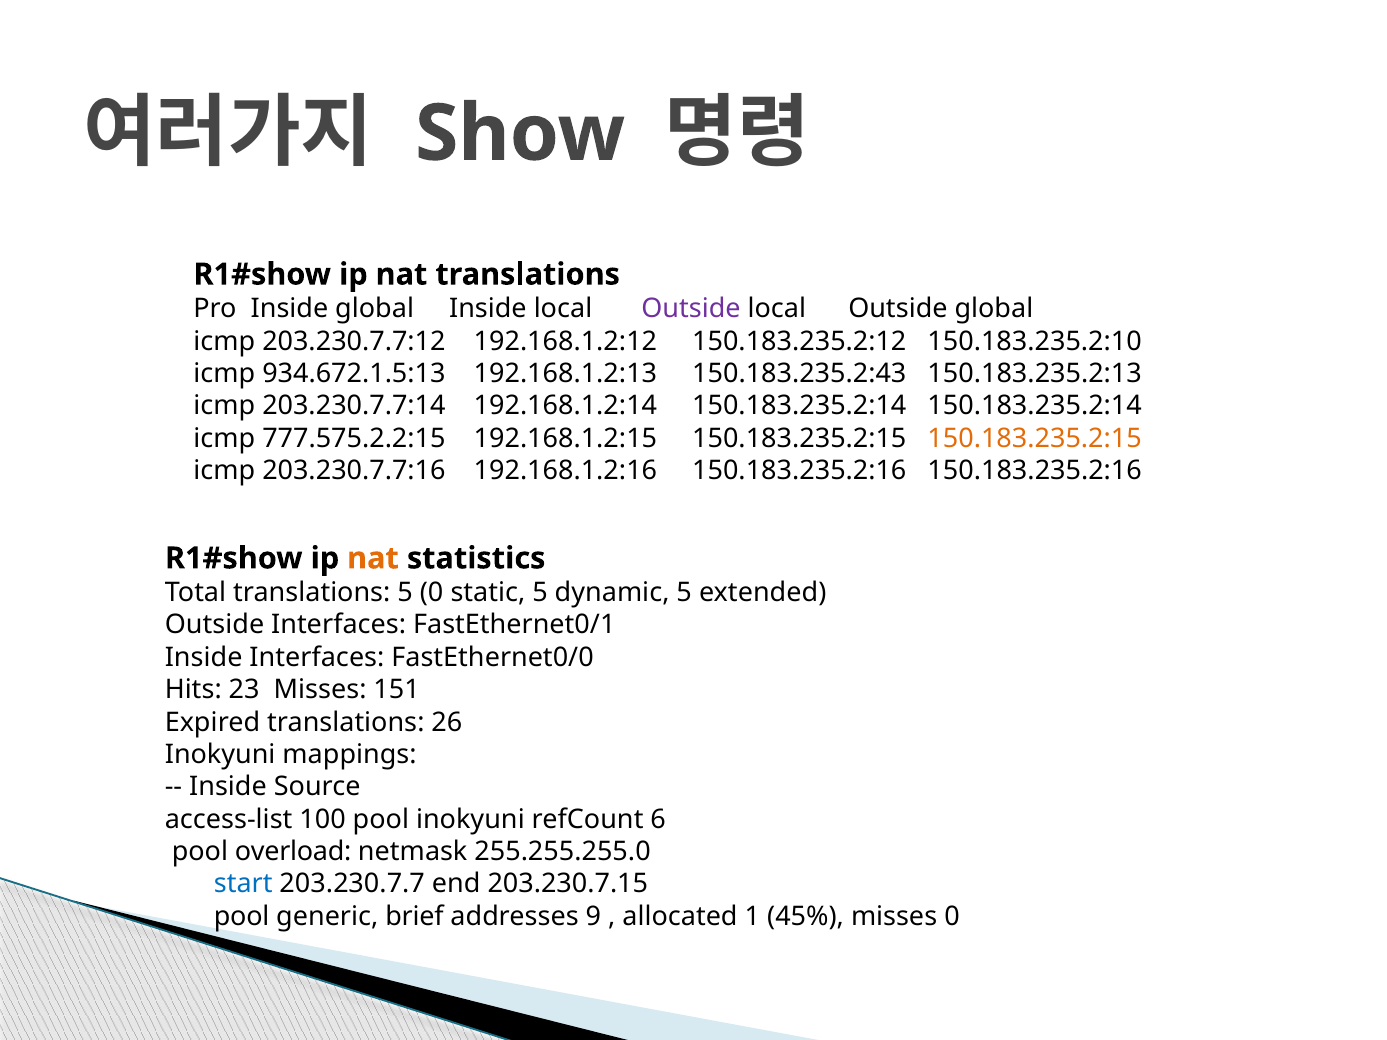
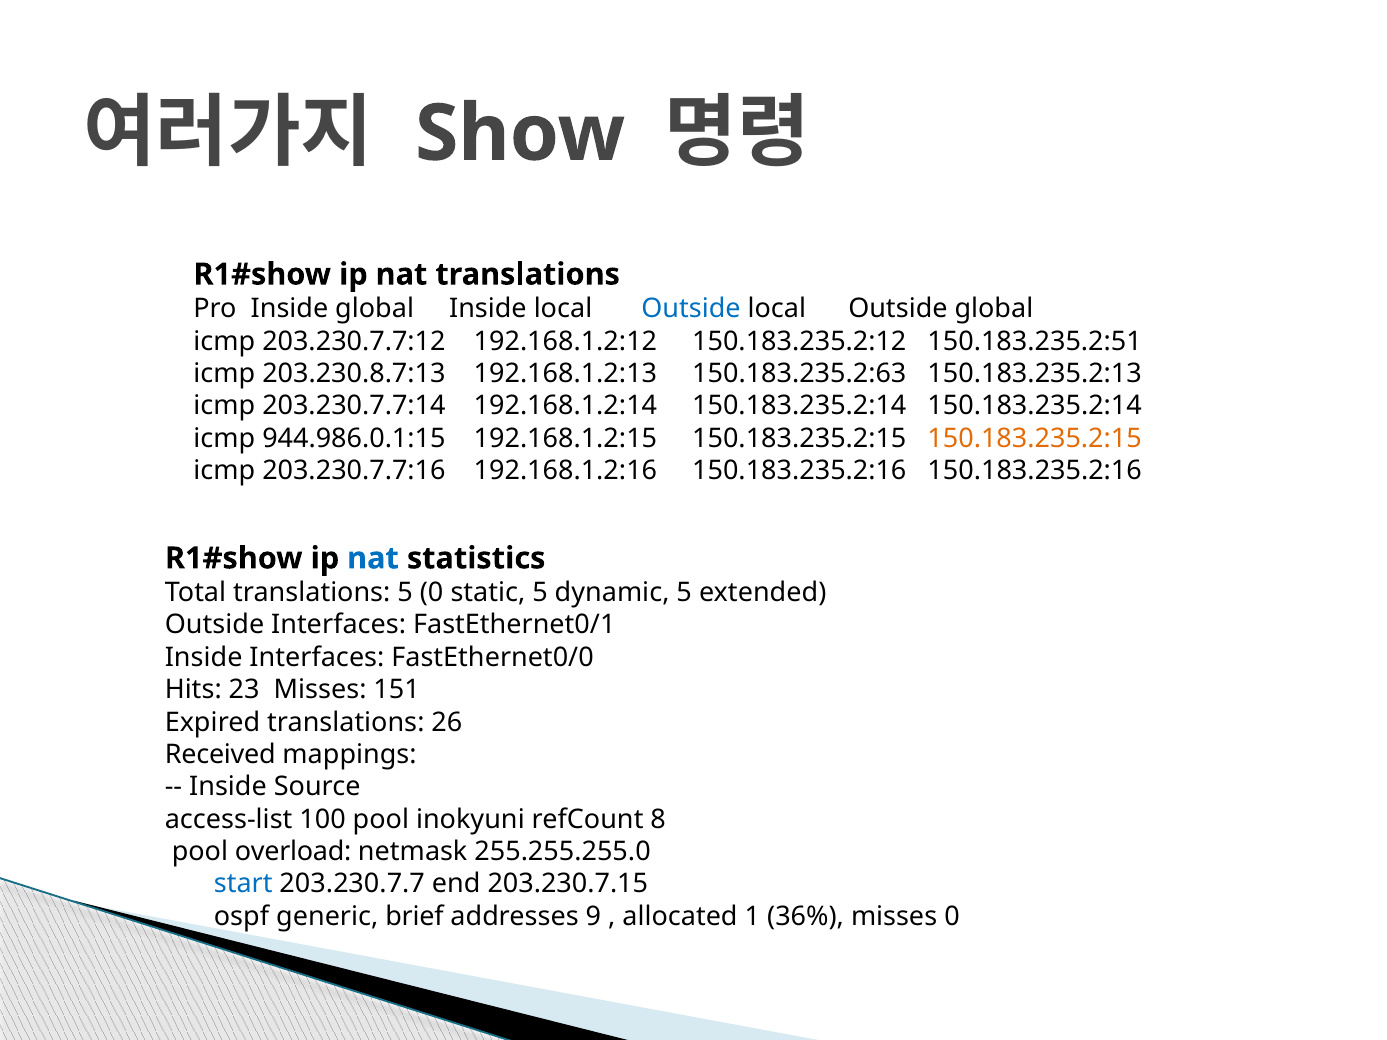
Outside colour: purple -> blue (691, 309)
150.183.235.2:10: 150.183.235.2:10 -> 150.183.235.2:51 (1035, 341)
934.672.1.5:13: 934.672.1.5:13 -> 203.230.8.7:13 (354, 374)
150.183.235.2:43: 150.183.235.2:43 -> 150.183.235.2:63 (799, 374)
777.575.2.2:15: 777.575.2.2:15 -> 944.986.0.1:15 (354, 438)
nat colour: orange -> blue (373, 558)
Inokyuni: Inokyuni -> Received (220, 755)
6: 6 -> 8 (658, 820)
pool: pool -> ospf (241, 917)
45%: 45% -> 36% (806, 917)
